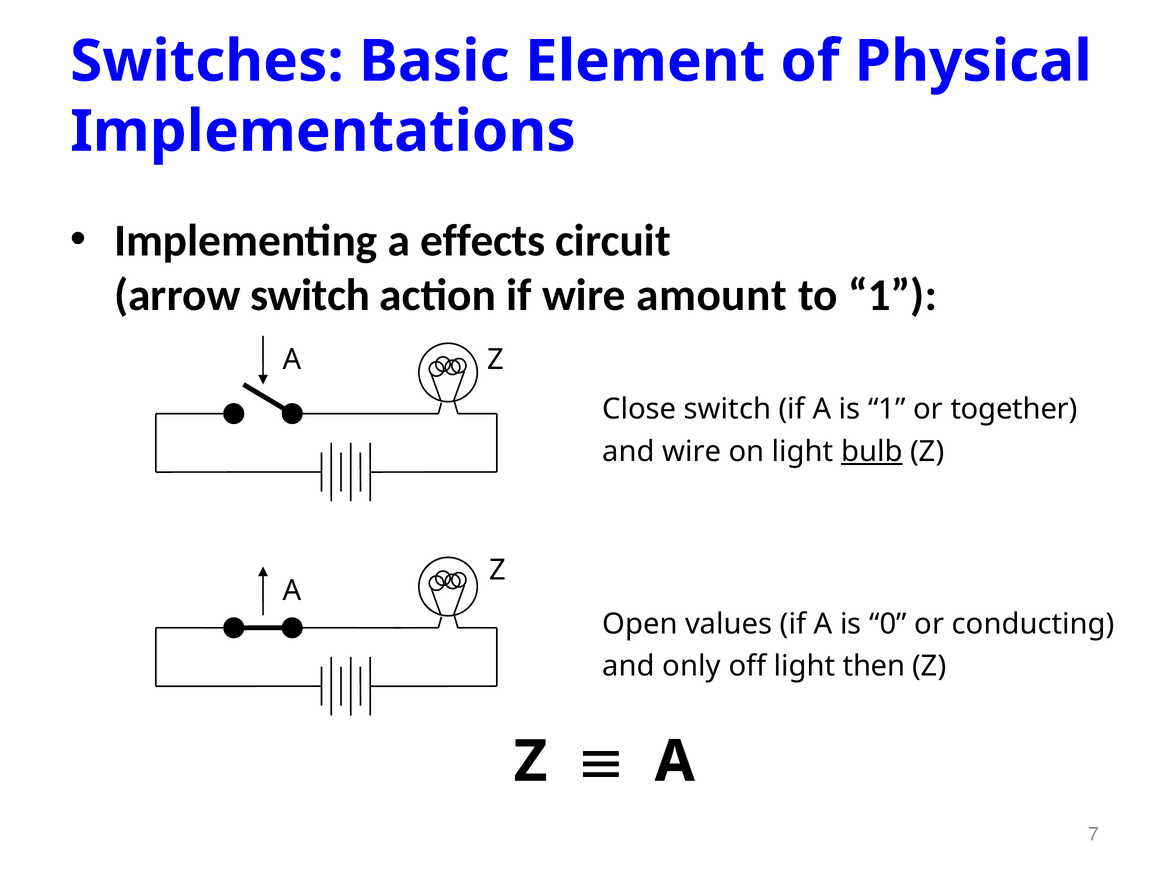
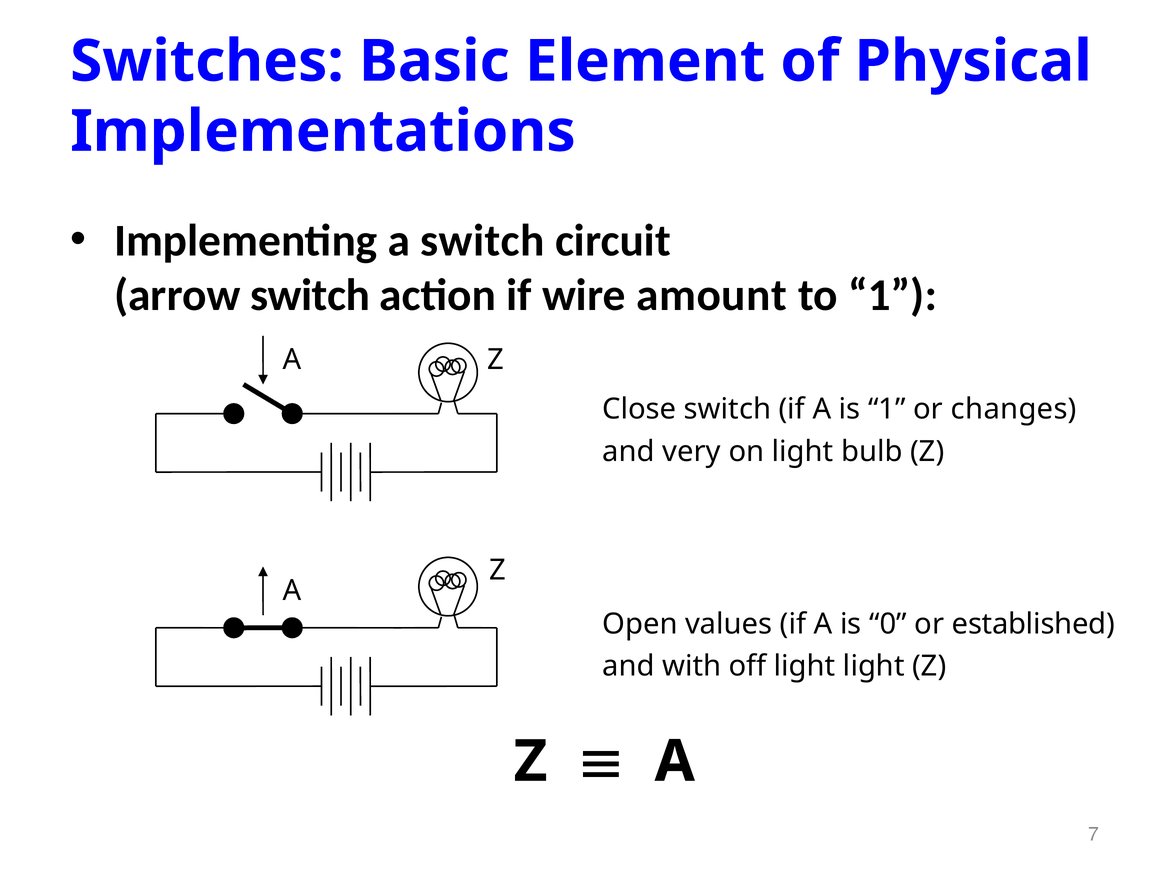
a effects: effects -> switch (482, 241)
together: together -> changes (1014, 410)
and wire: wire -> very (692, 452)
bulb underline: present -> none (872, 452)
conducting: conducting -> established (1033, 625)
only: only -> with (692, 667)
light then: then -> light (874, 667)
